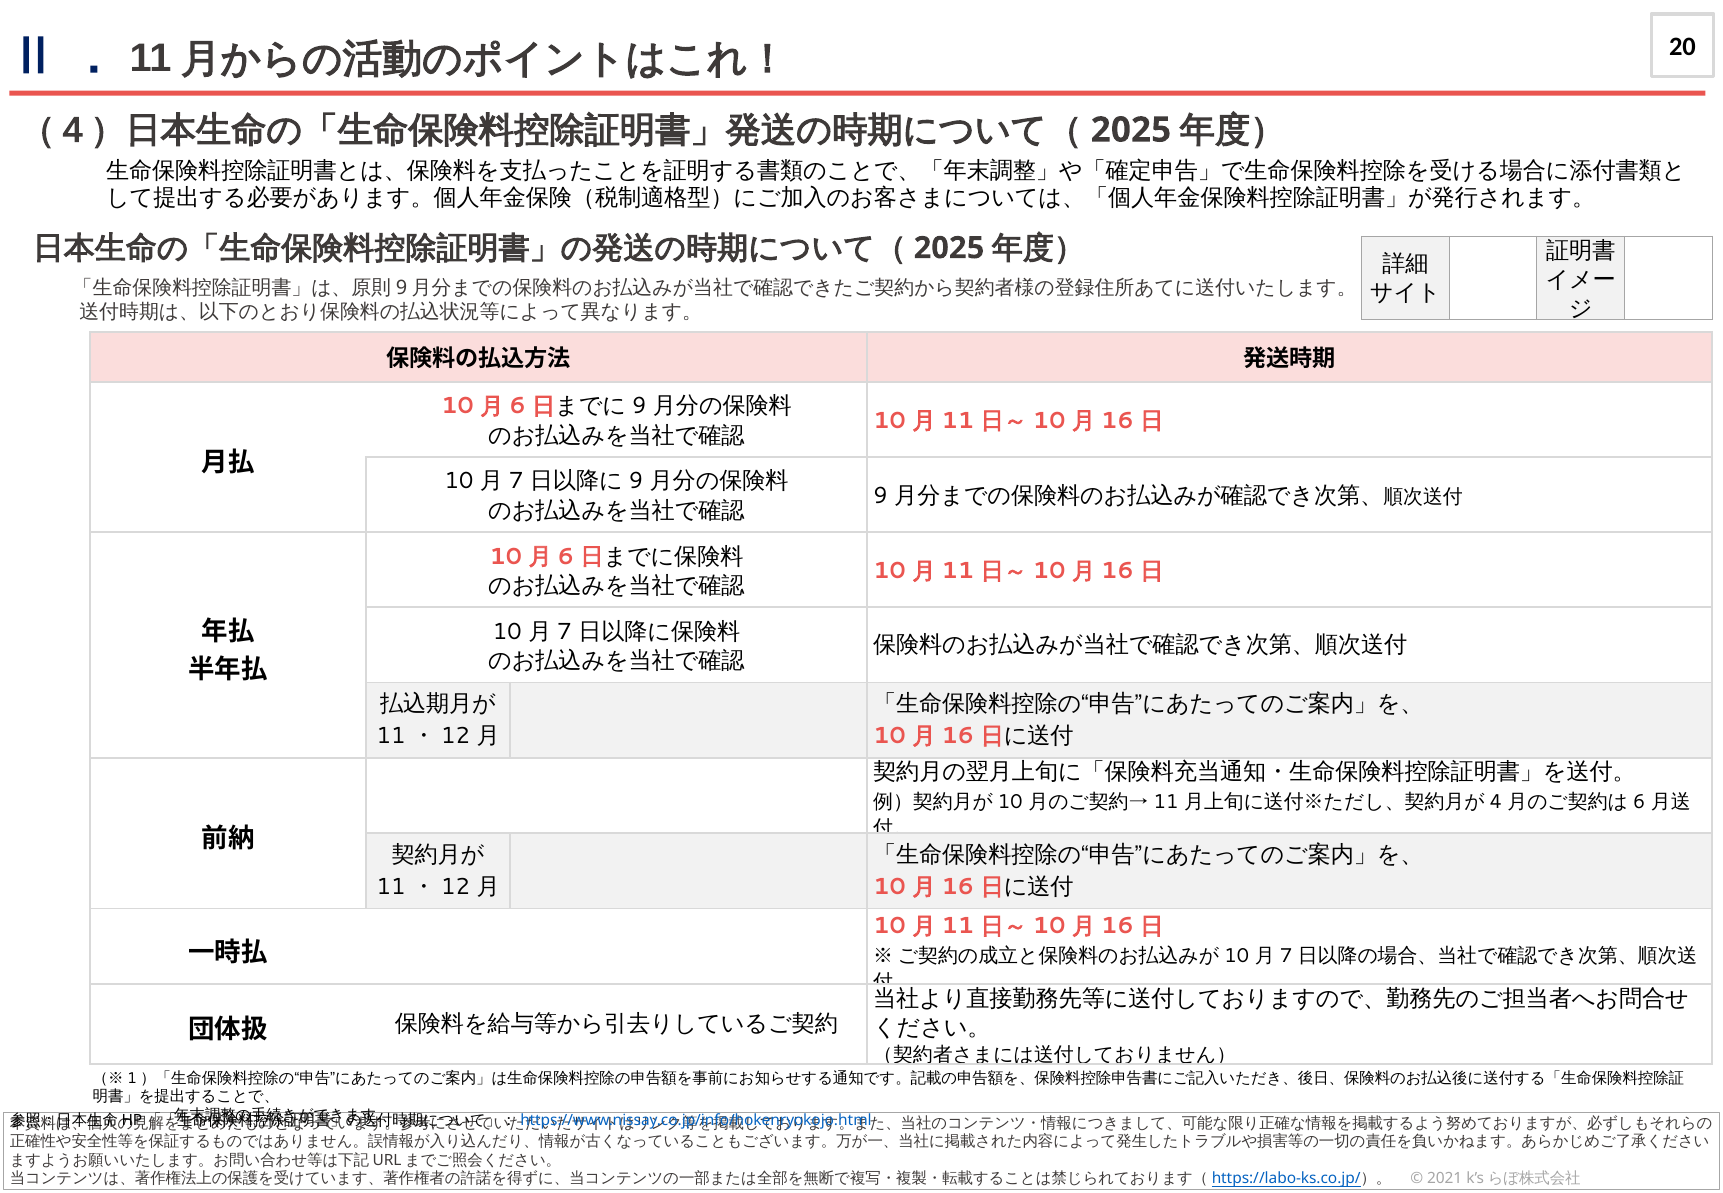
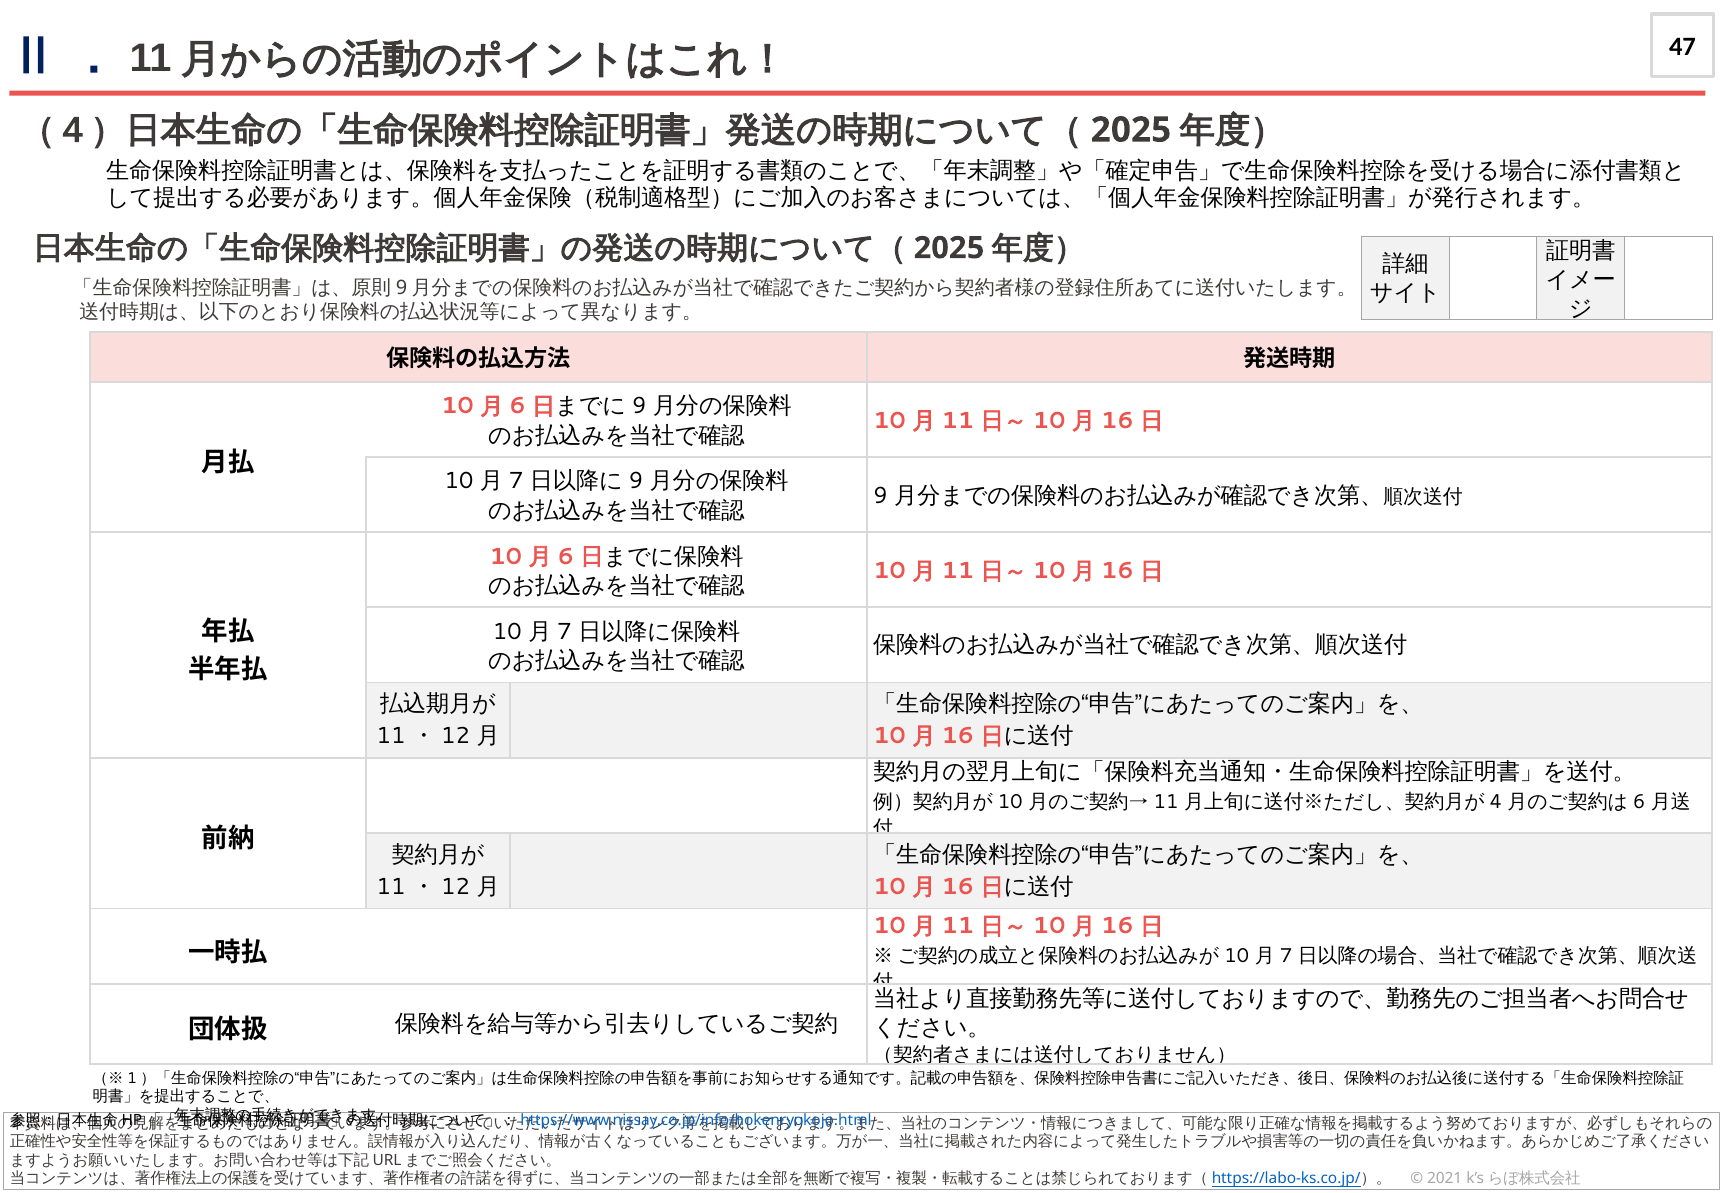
20: 20 -> 47 (1682, 47)
